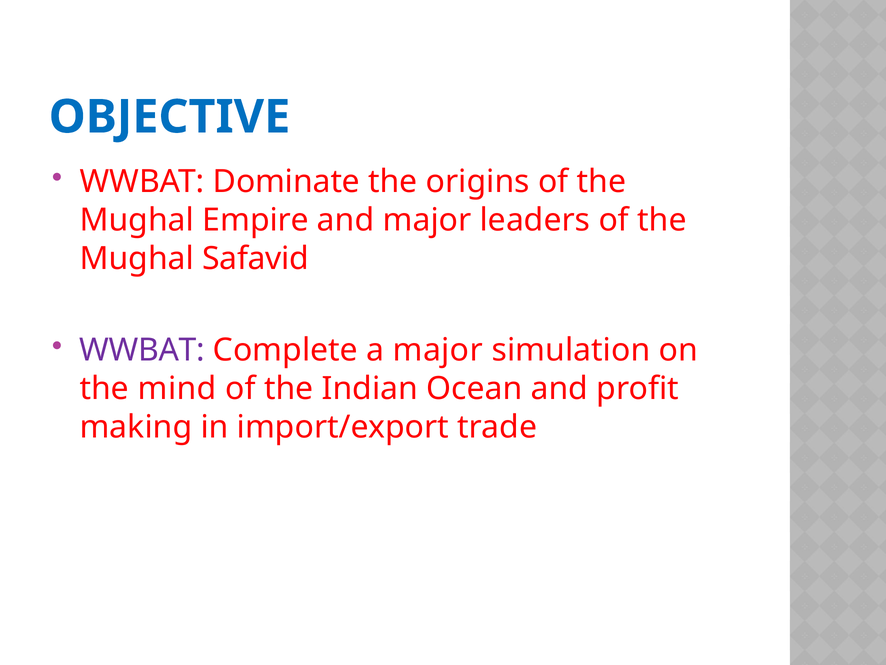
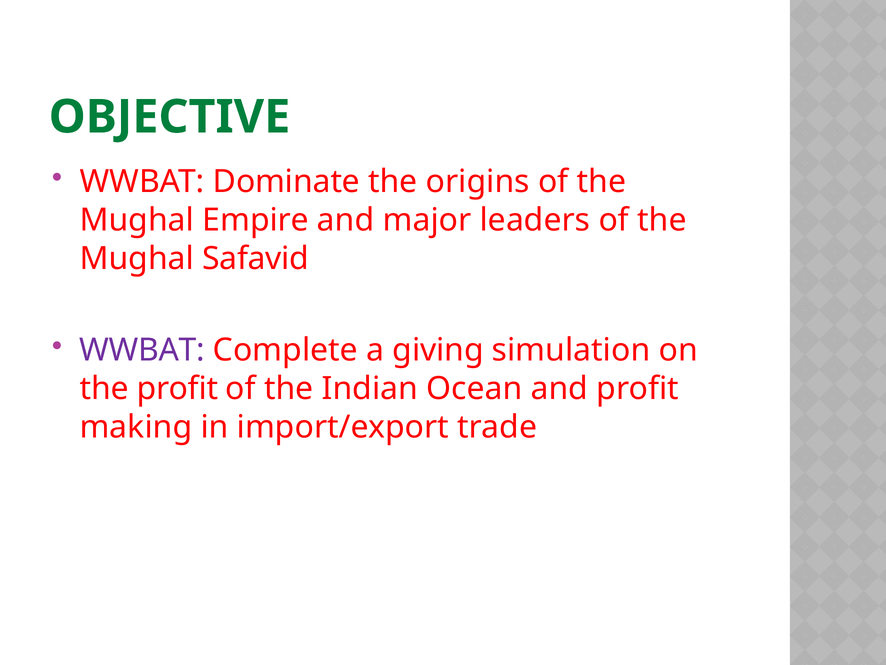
OBJECTIVE colour: blue -> green (170, 117)
a major: major -> giving (438, 350)
the mind: mind -> profit (177, 388)
